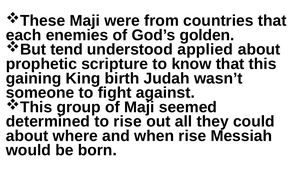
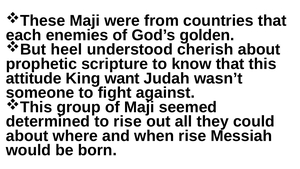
tend: tend -> heel (66, 49)
applied: applied -> cherish (205, 49)
gaining: gaining -> attitude (34, 78)
birth: birth -> want (122, 78)
